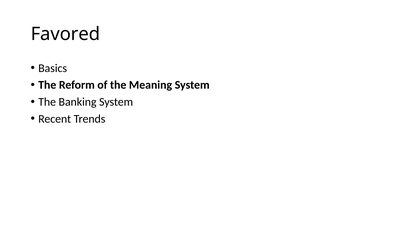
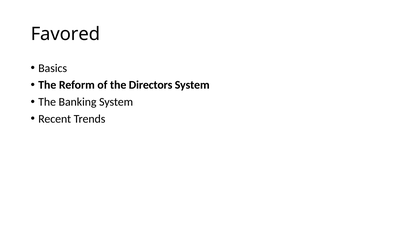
Meaning: Meaning -> Directors (151, 85)
